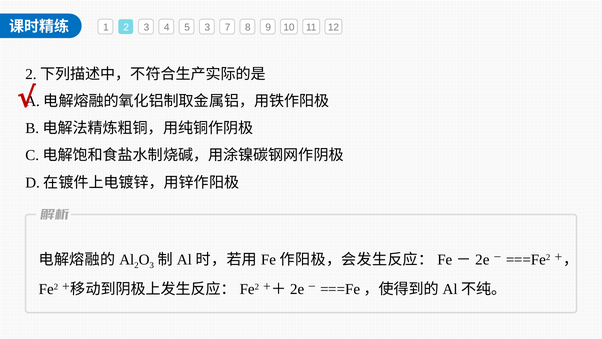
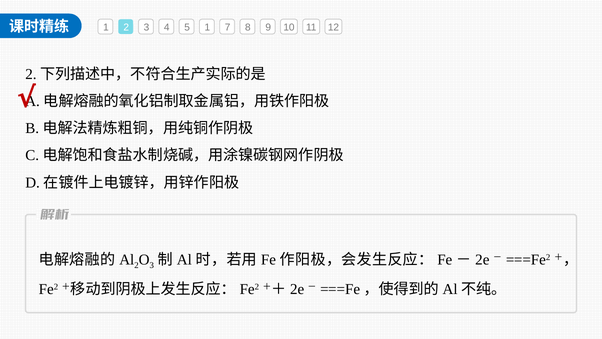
5 3: 3 -> 1 (207, 27)
